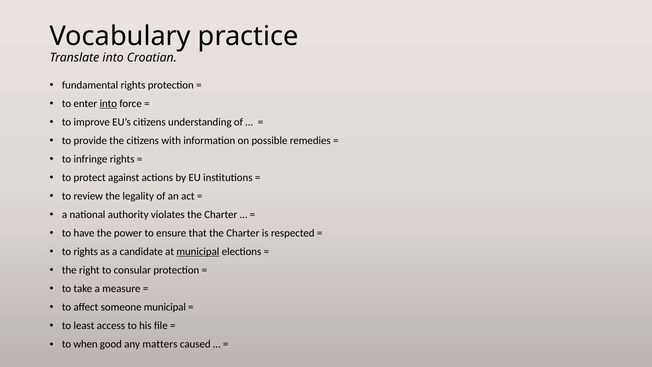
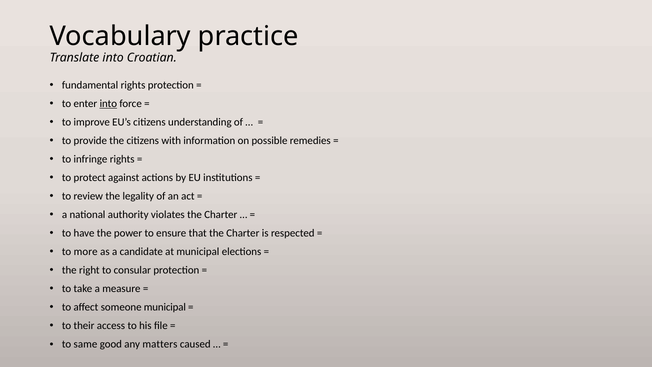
to rights: rights -> more (86, 252)
municipal underline: present -> none (198, 252)
least: least -> their (84, 326)
when: when -> same (85, 344)
